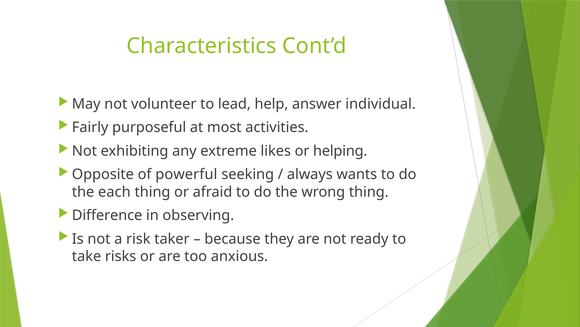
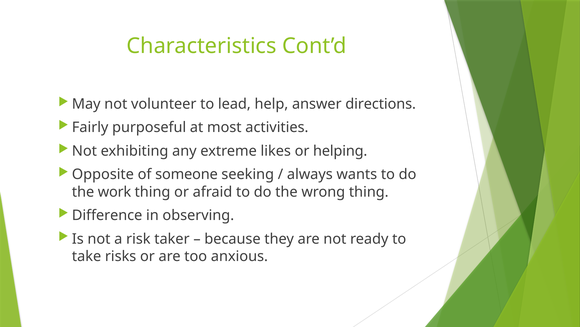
individual: individual -> directions (381, 104)
powerful: powerful -> someone (187, 174)
each: each -> work (114, 191)
